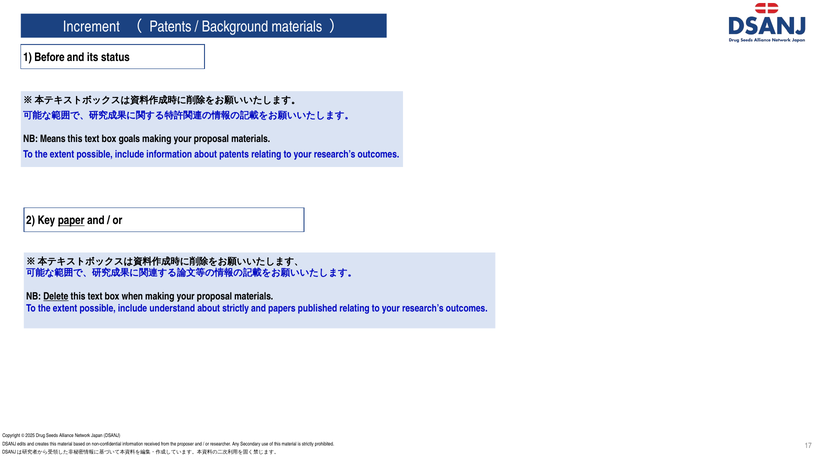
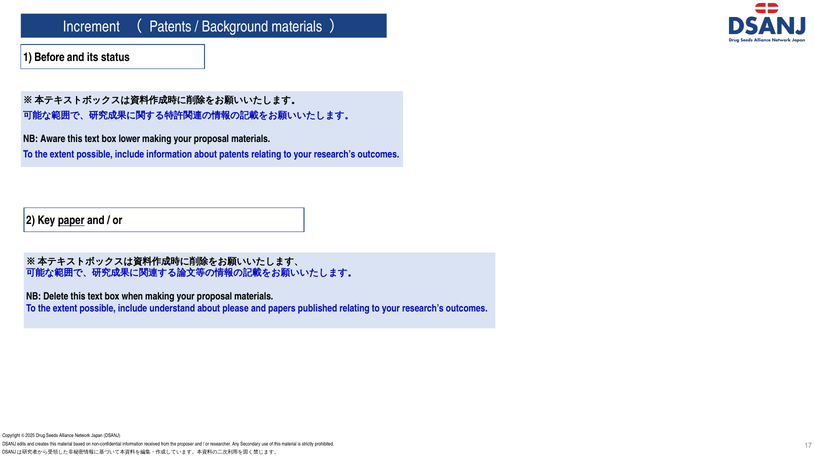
Means: Means -> Aware (53, 139)
goals: goals -> lower (129, 139)
Delete underline: present -> none (56, 296)
about strictly: strictly -> please (236, 309)
